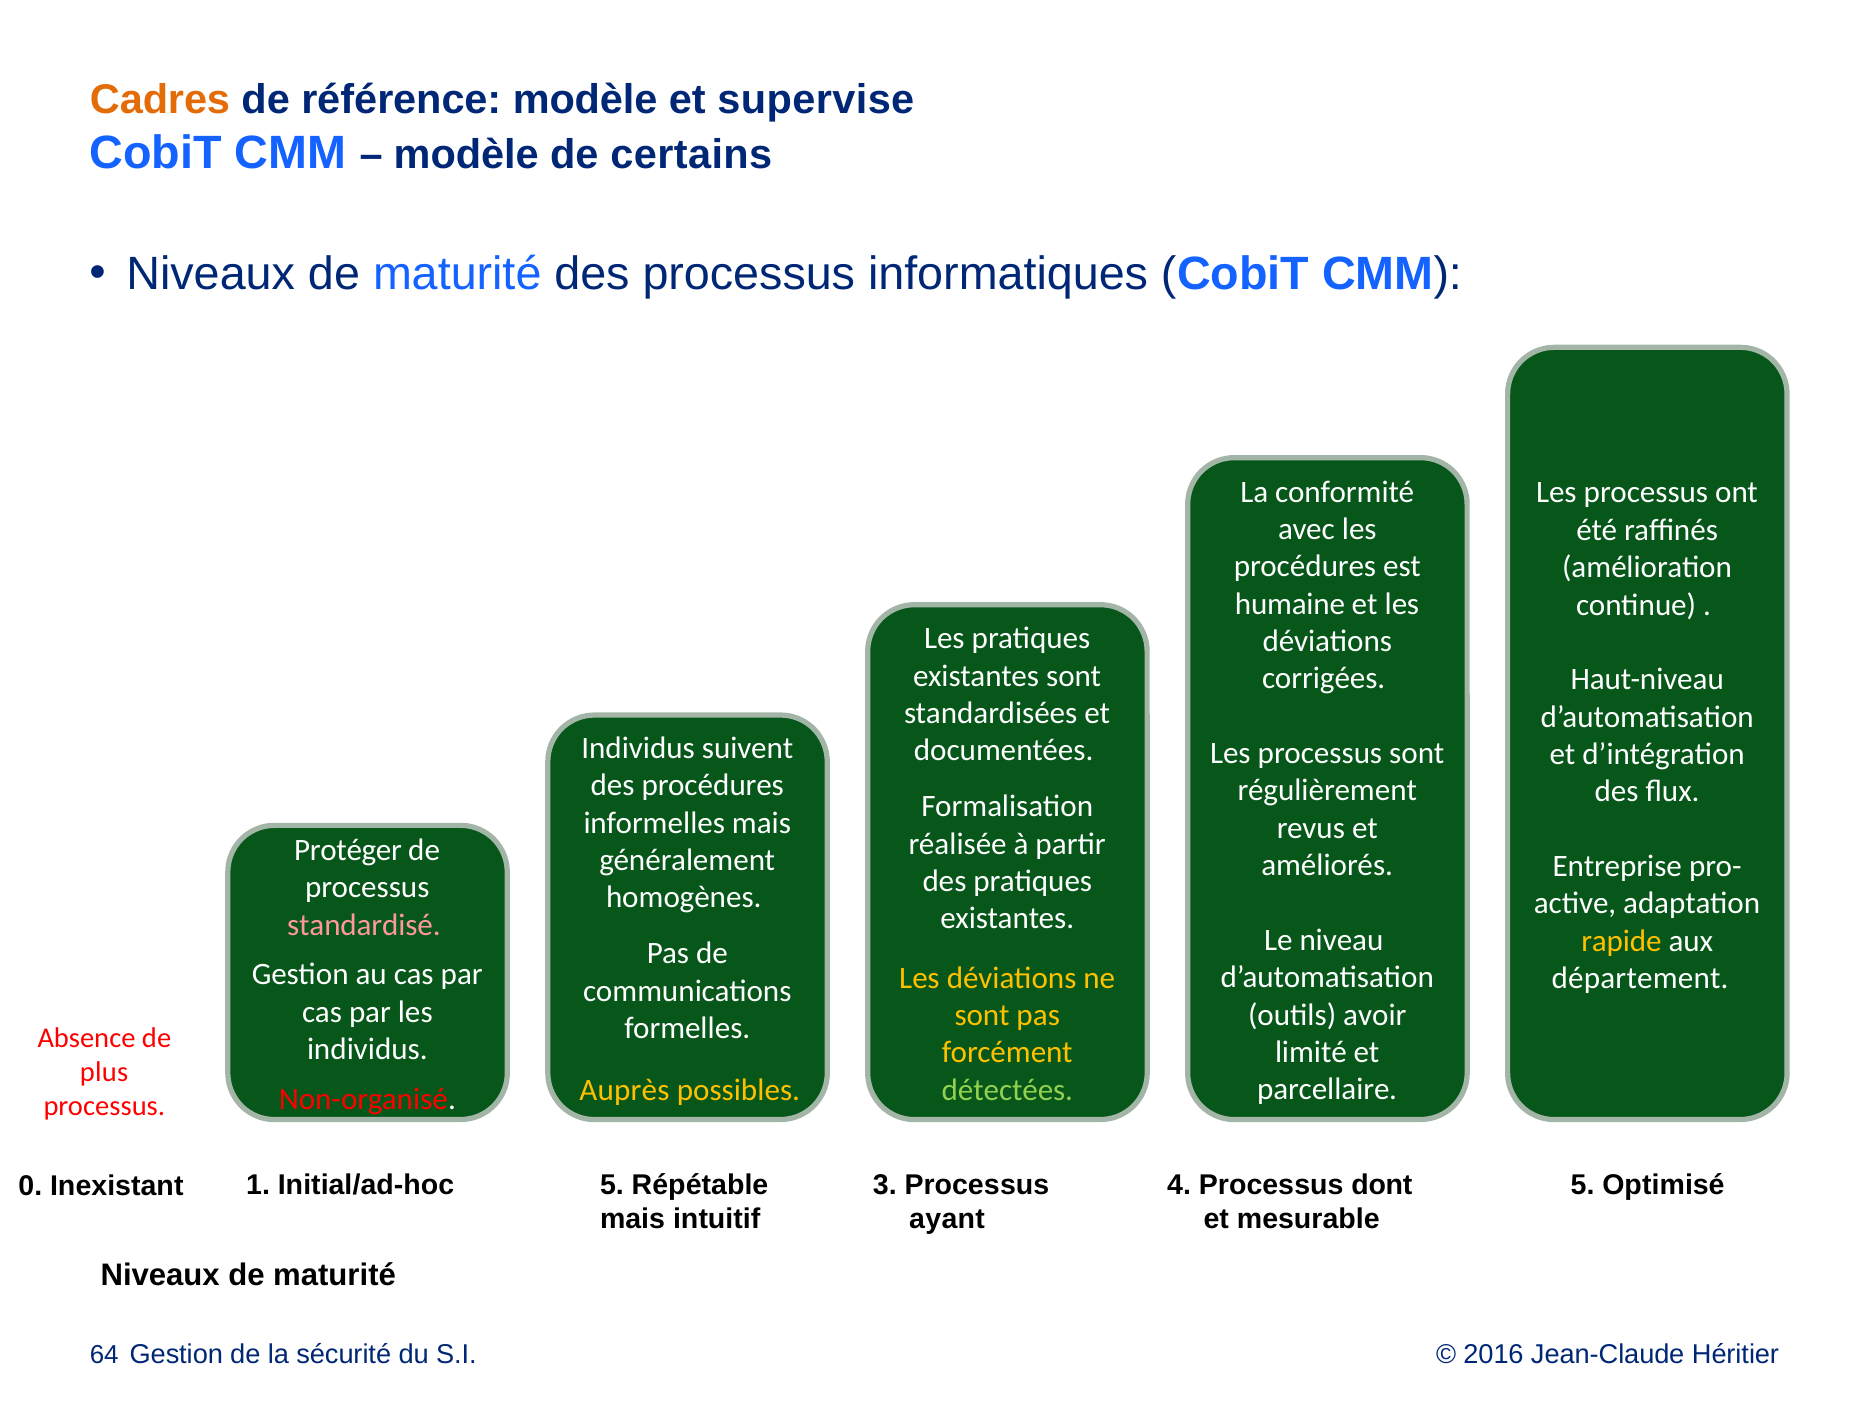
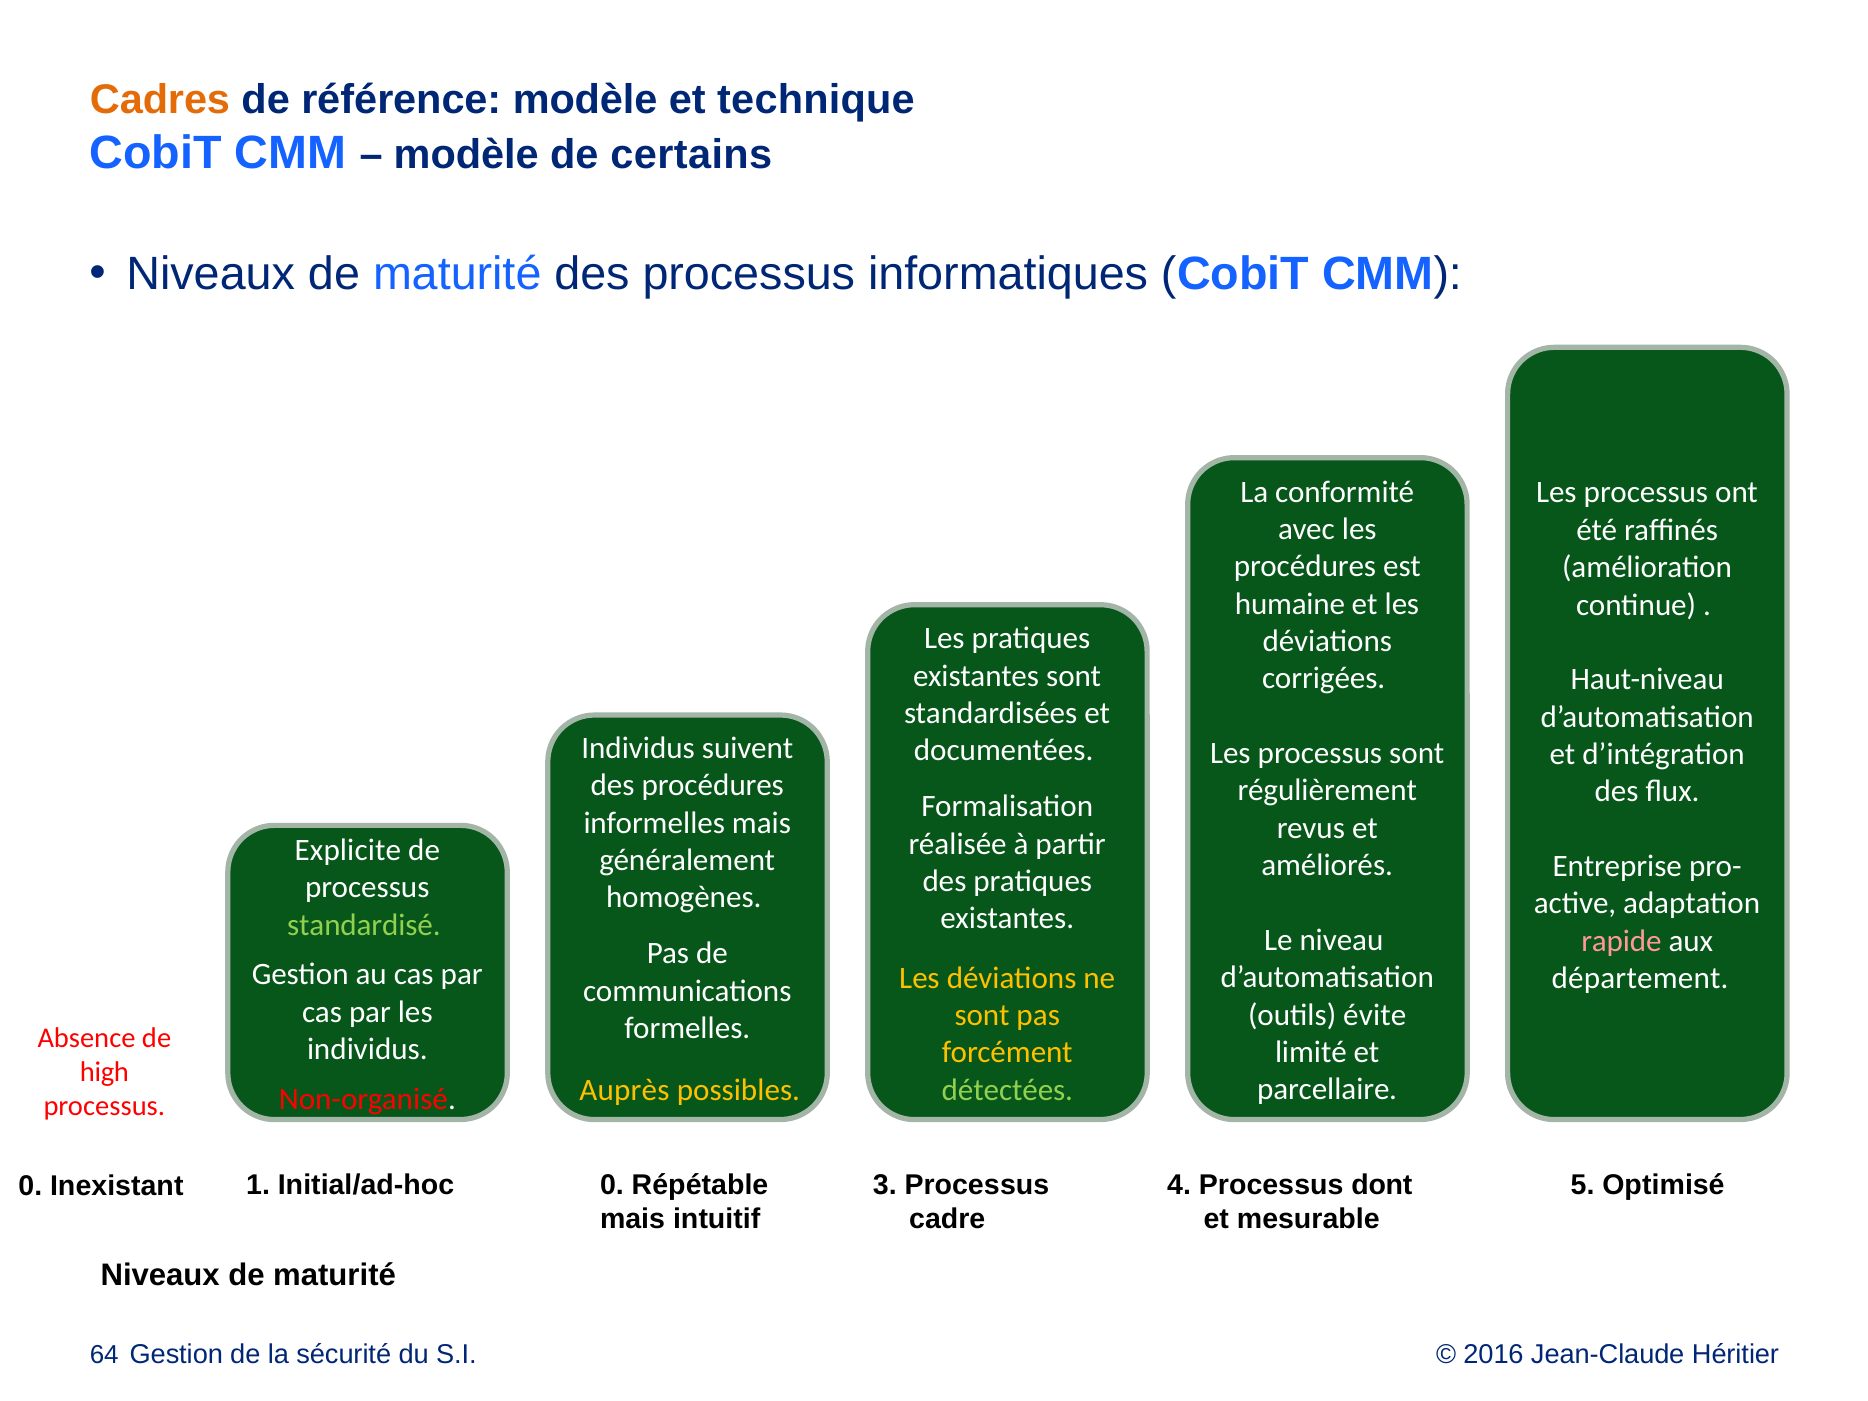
supervise: supervise -> technique (816, 99)
Protéger: Protéger -> Explicite (348, 850)
standardisé colour: pink -> light green (364, 925)
rapide colour: yellow -> pink (1621, 941)
avoir: avoir -> évite (1375, 1015)
plus: plus -> high (104, 1072)
Initial/ad-hoc 5: 5 -> 0 (612, 1185)
ayant: ayant -> cadre (947, 1219)
